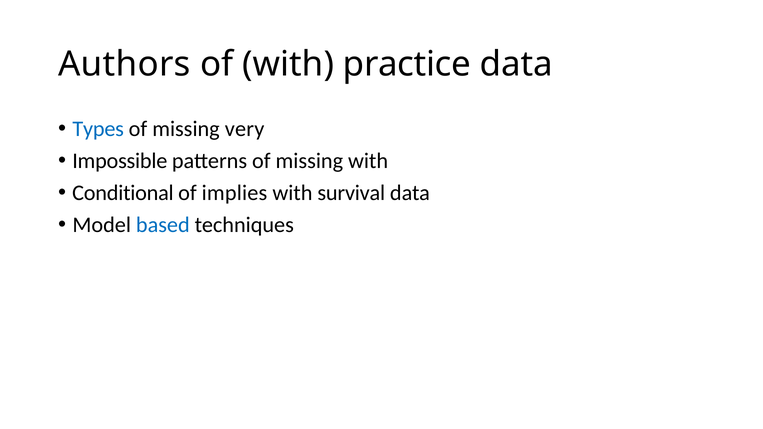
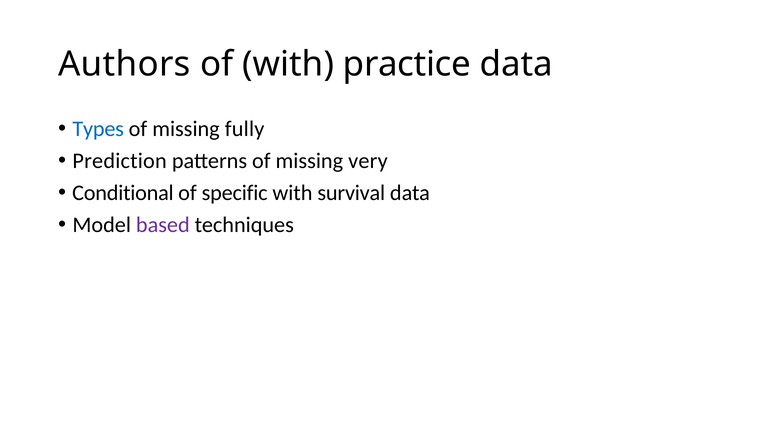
very: very -> fully (245, 129)
Impossible: Impossible -> Prediction (120, 161)
missing with: with -> very (368, 161)
implies: implies -> specific (235, 193)
based colour: blue -> purple (163, 225)
